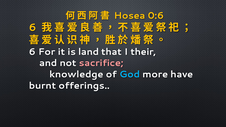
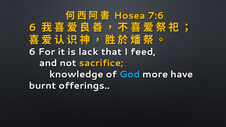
0:6: 0:6 -> 7:6 (156, 16)
land: land -> lack (88, 52)
their: their -> feed (143, 52)
sacrifice colour: pink -> yellow (101, 63)
